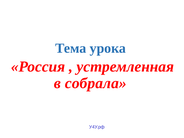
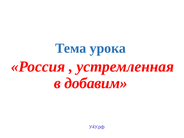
собрала: собрала -> добавим (96, 83)
